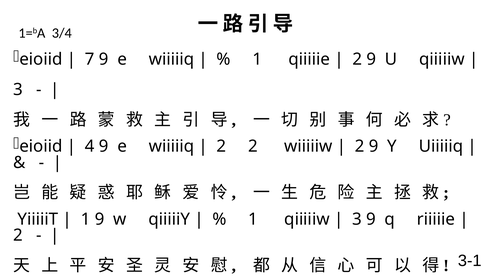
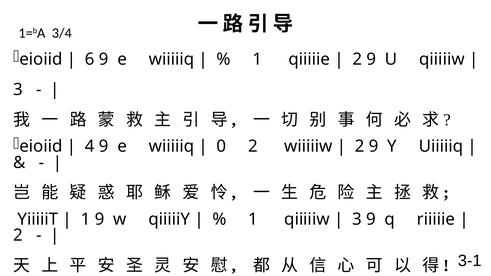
7: 7 -> 6 (90, 59)
2: 2 -> 0 (221, 146)
